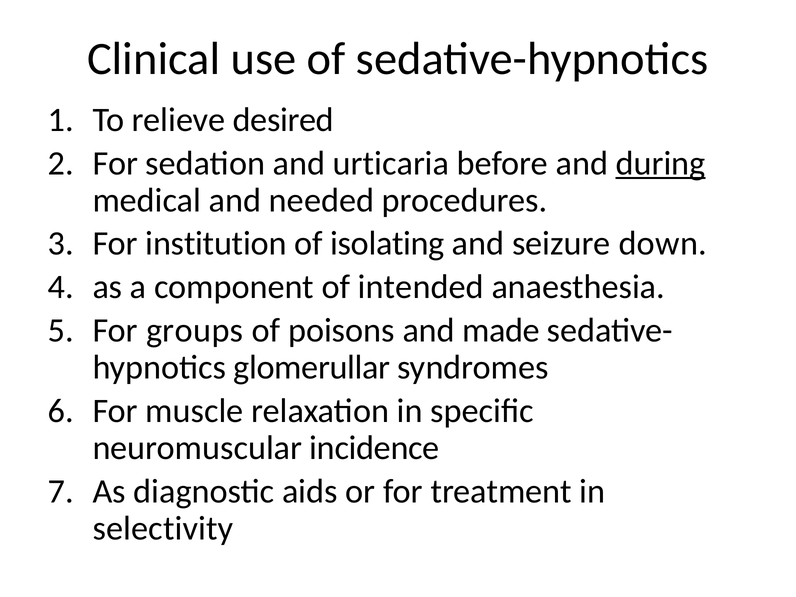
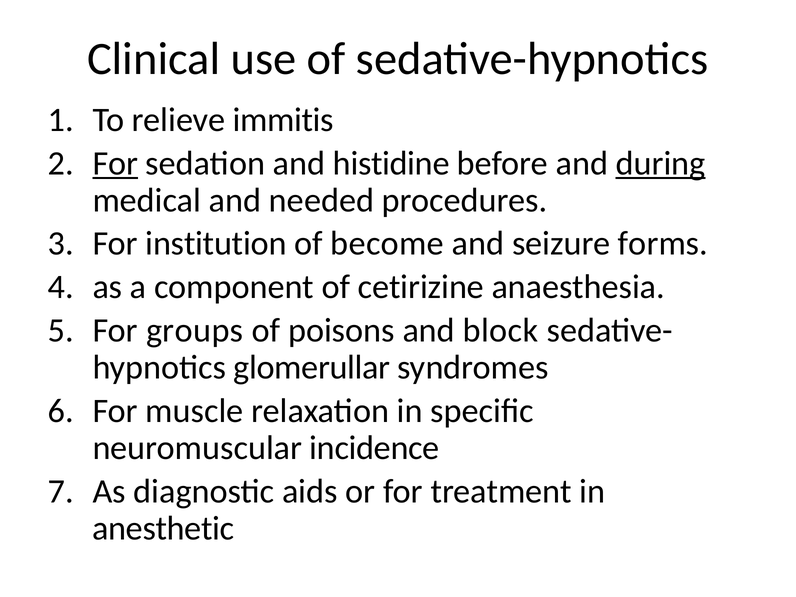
desired: desired -> immitis (283, 120)
For underline: none -> present (115, 163)
urticaria: urticaria -> histidine (391, 163)
isolating: isolating -> become (387, 244)
down: down -> forms (663, 244)
intended: intended -> cetirizine (421, 287)
made: made -> block (501, 330)
selectivity: selectivity -> anesthetic (163, 528)
